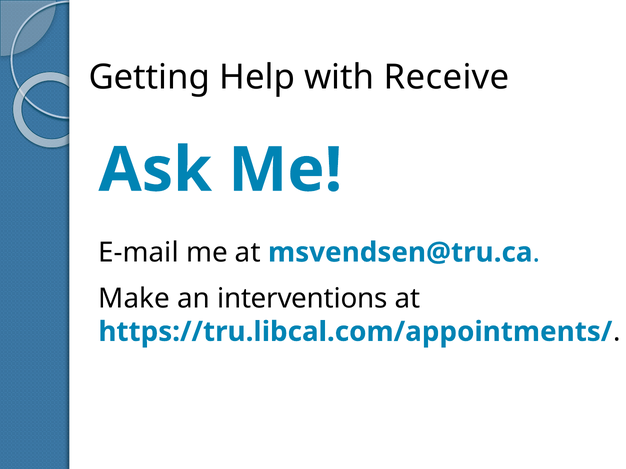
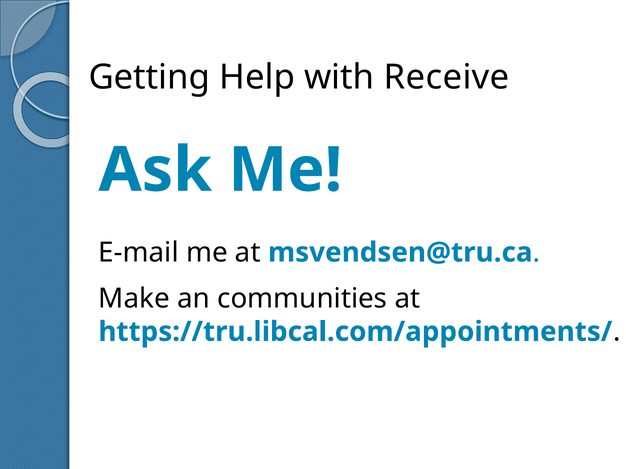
interventions: interventions -> communities (302, 299)
